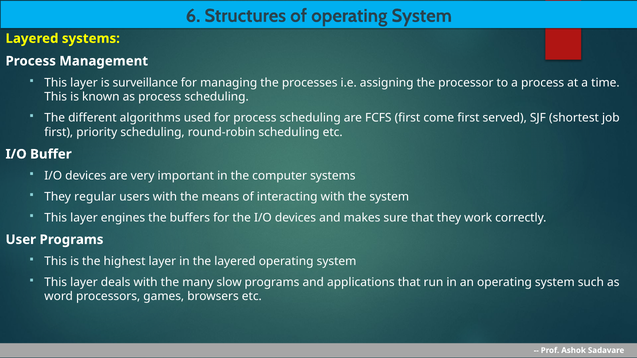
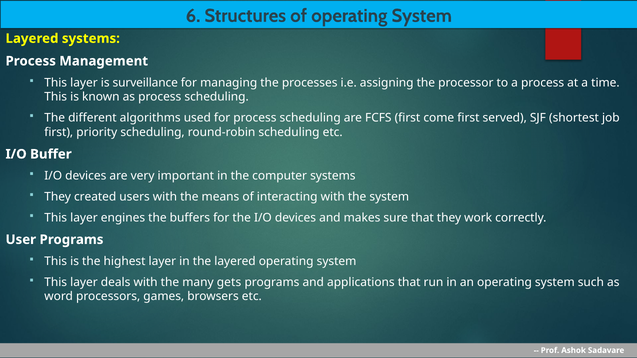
regular: regular -> created (95, 197)
slow: slow -> gets (229, 282)
